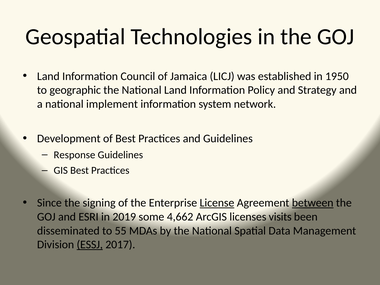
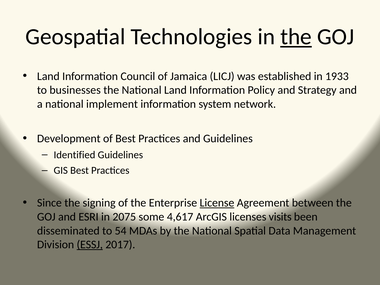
the underline: none -> present (296, 37)
1950: 1950 -> 1933 (337, 76)
geographic: geographic -> businesses (75, 90)
Response: Response -> Identified (74, 155)
between underline: present -> none (313, 203)
2019: 2019 -> 2075 (124, 217)
4,662: 4,662 -> 4,617 (180, 217)
55: 55 -> 54 (121, 231)
